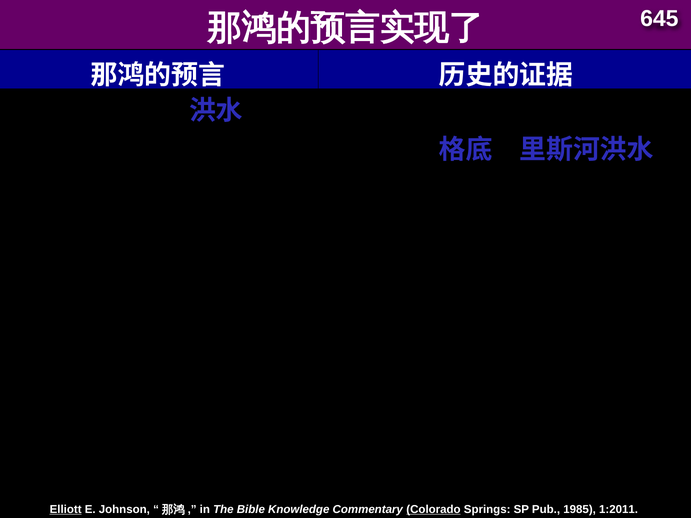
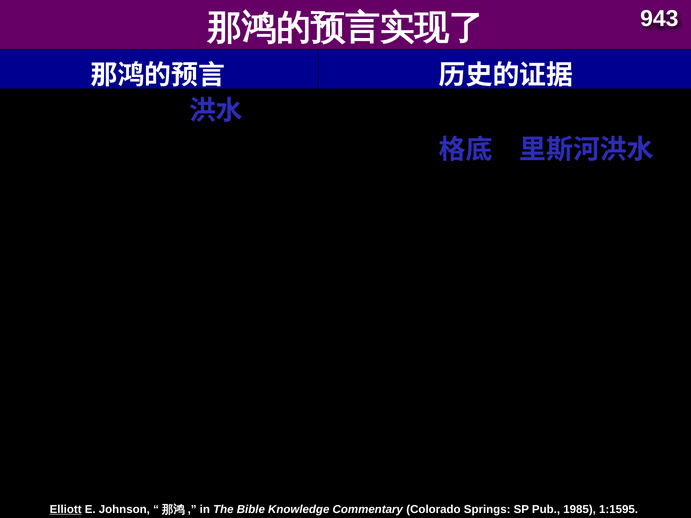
645: 645 -> 943 (659, 19)
Colorado underline: present -> none (433, 510)
1:2011: 1:2011 -> 1:1595 (619, 510)
